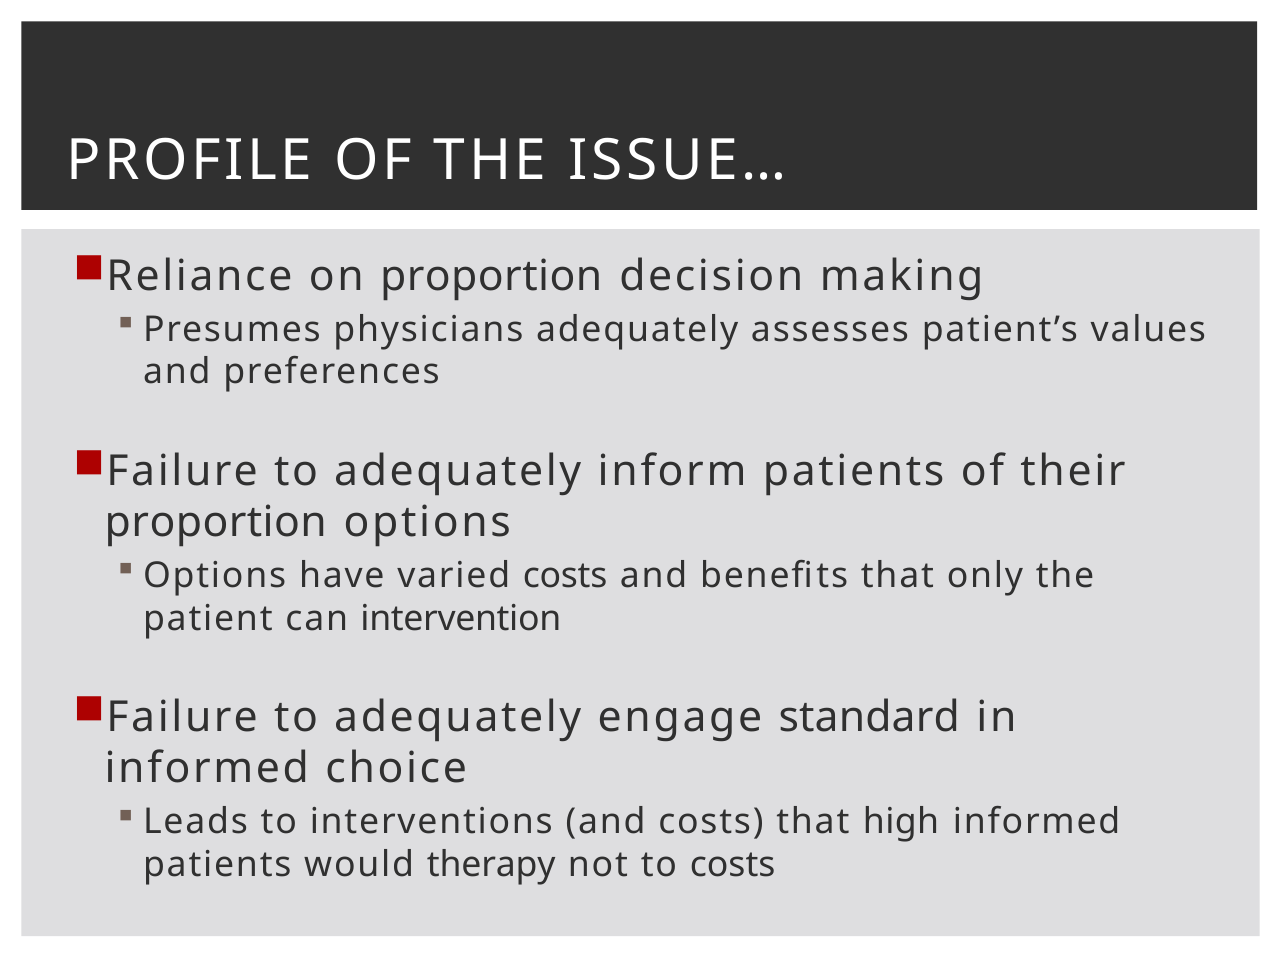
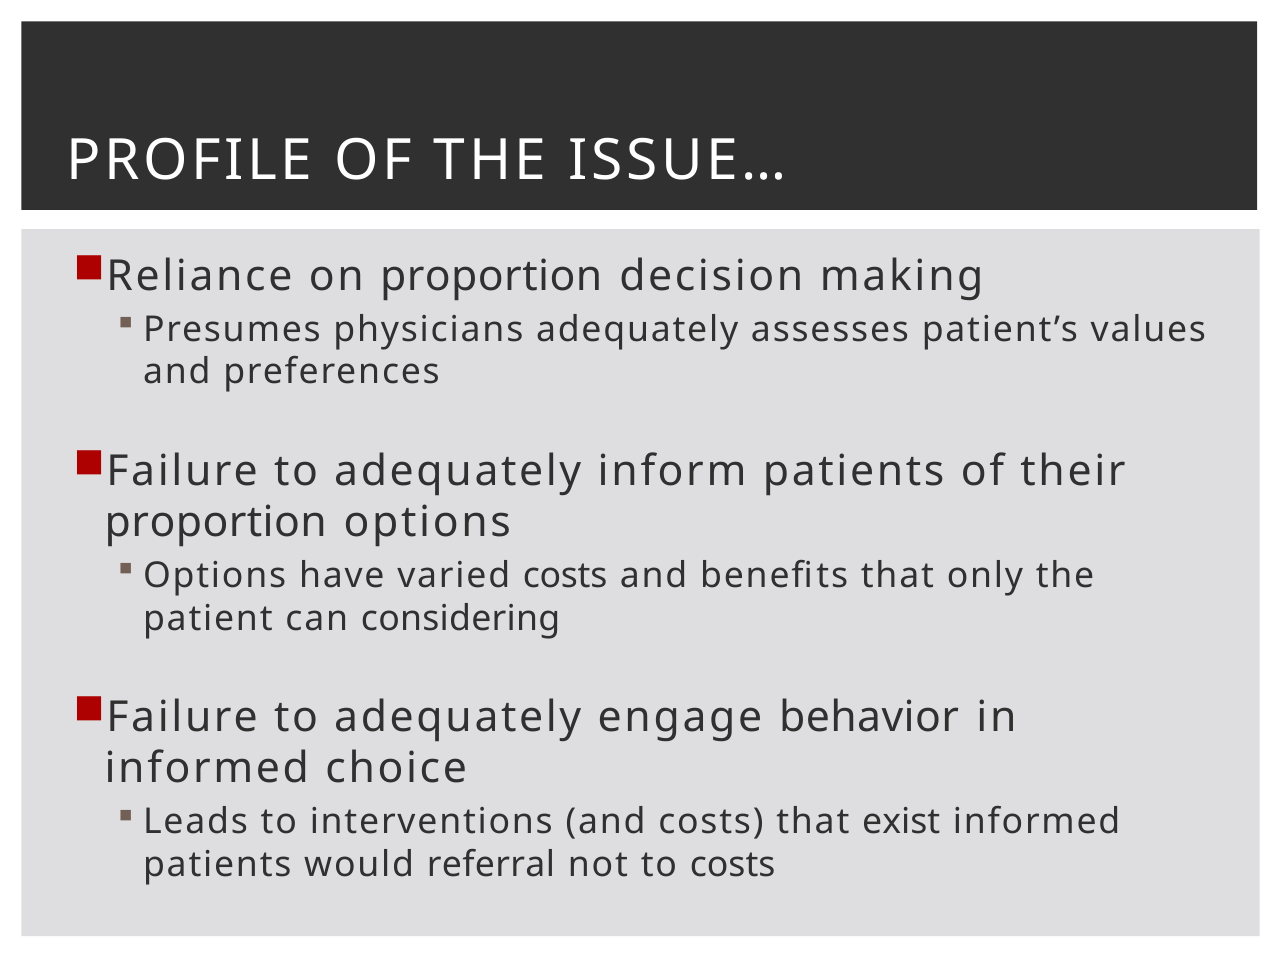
intervention: intervention -> considering (461, 619)
standard: standard -> behavior (869, 718)
high: high -> exist (901, 823)
therapy: therapy -> referral (491, 865)
